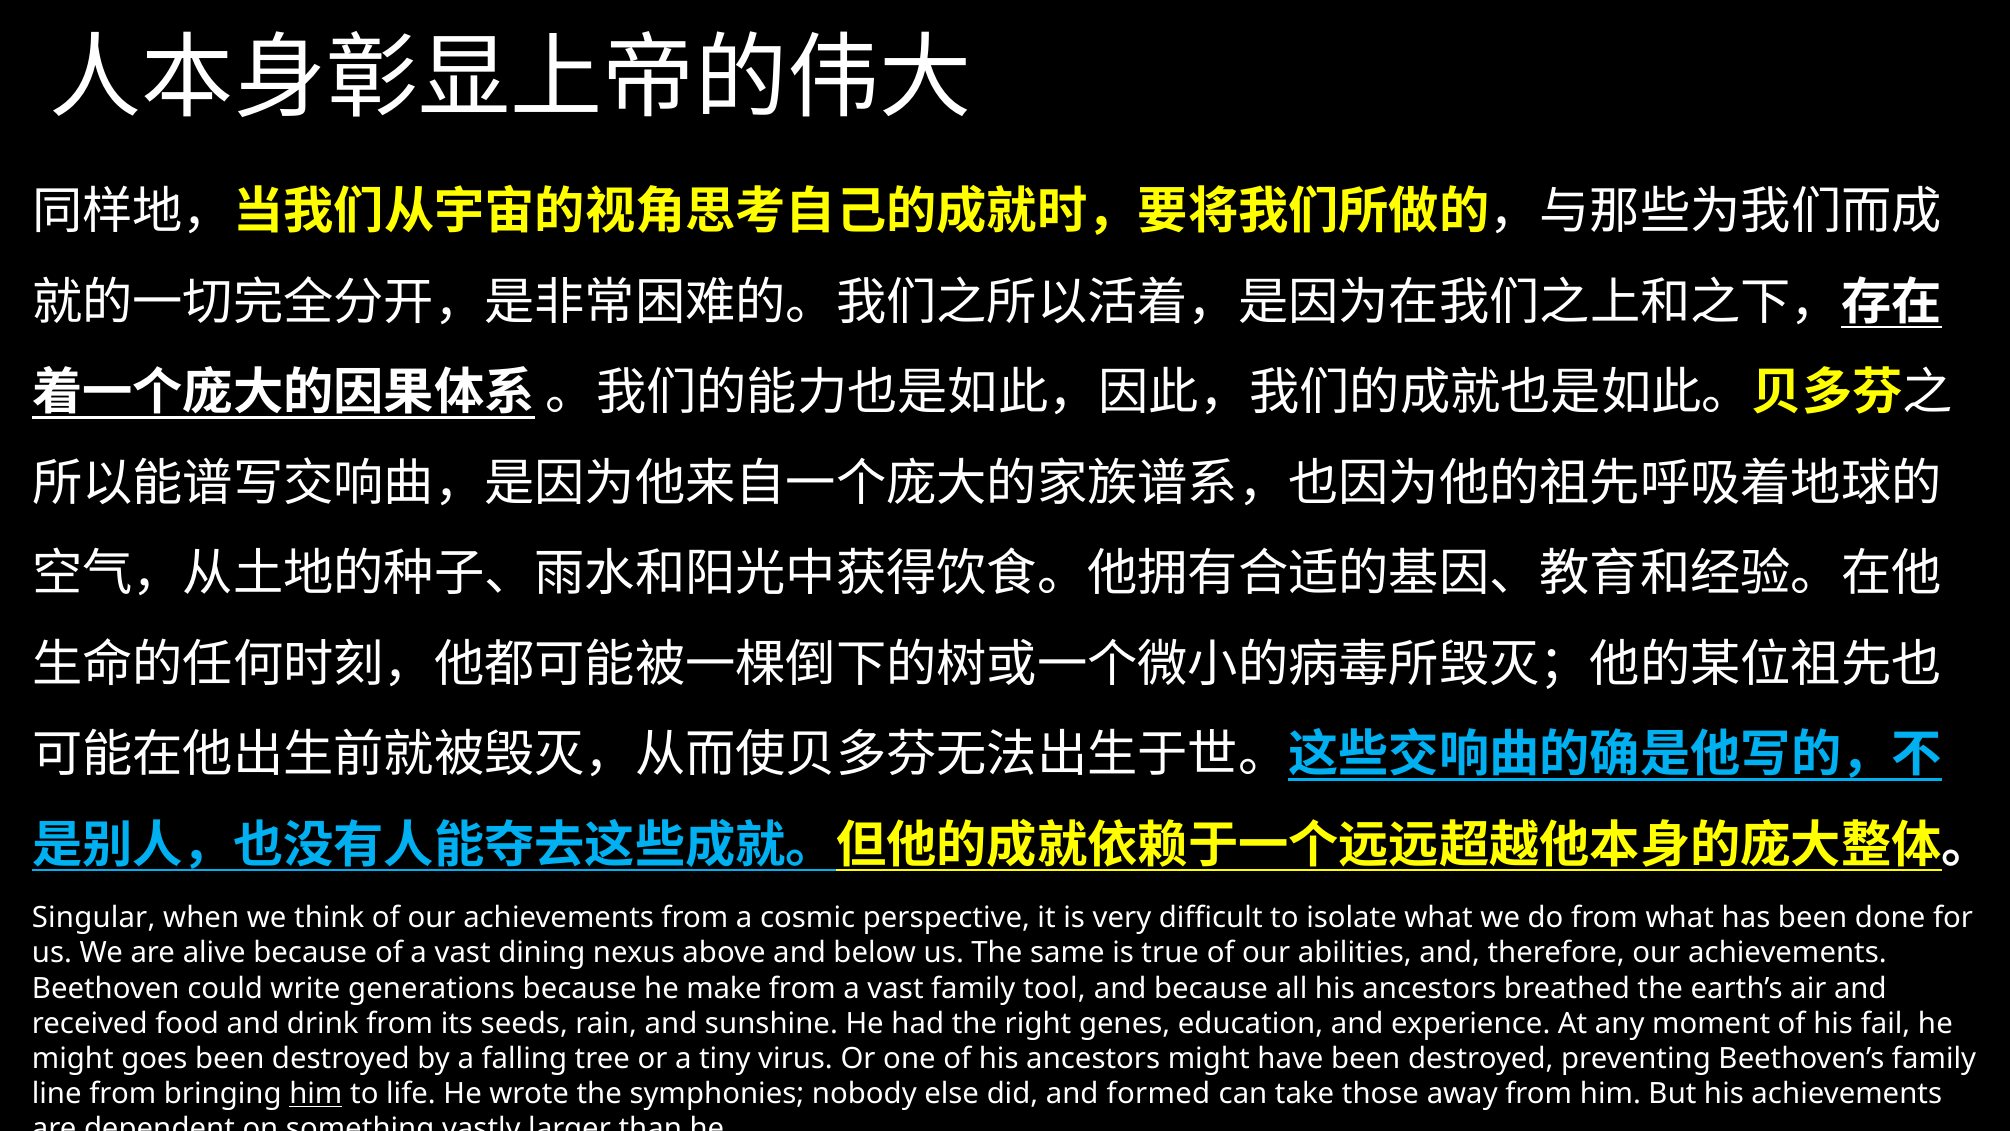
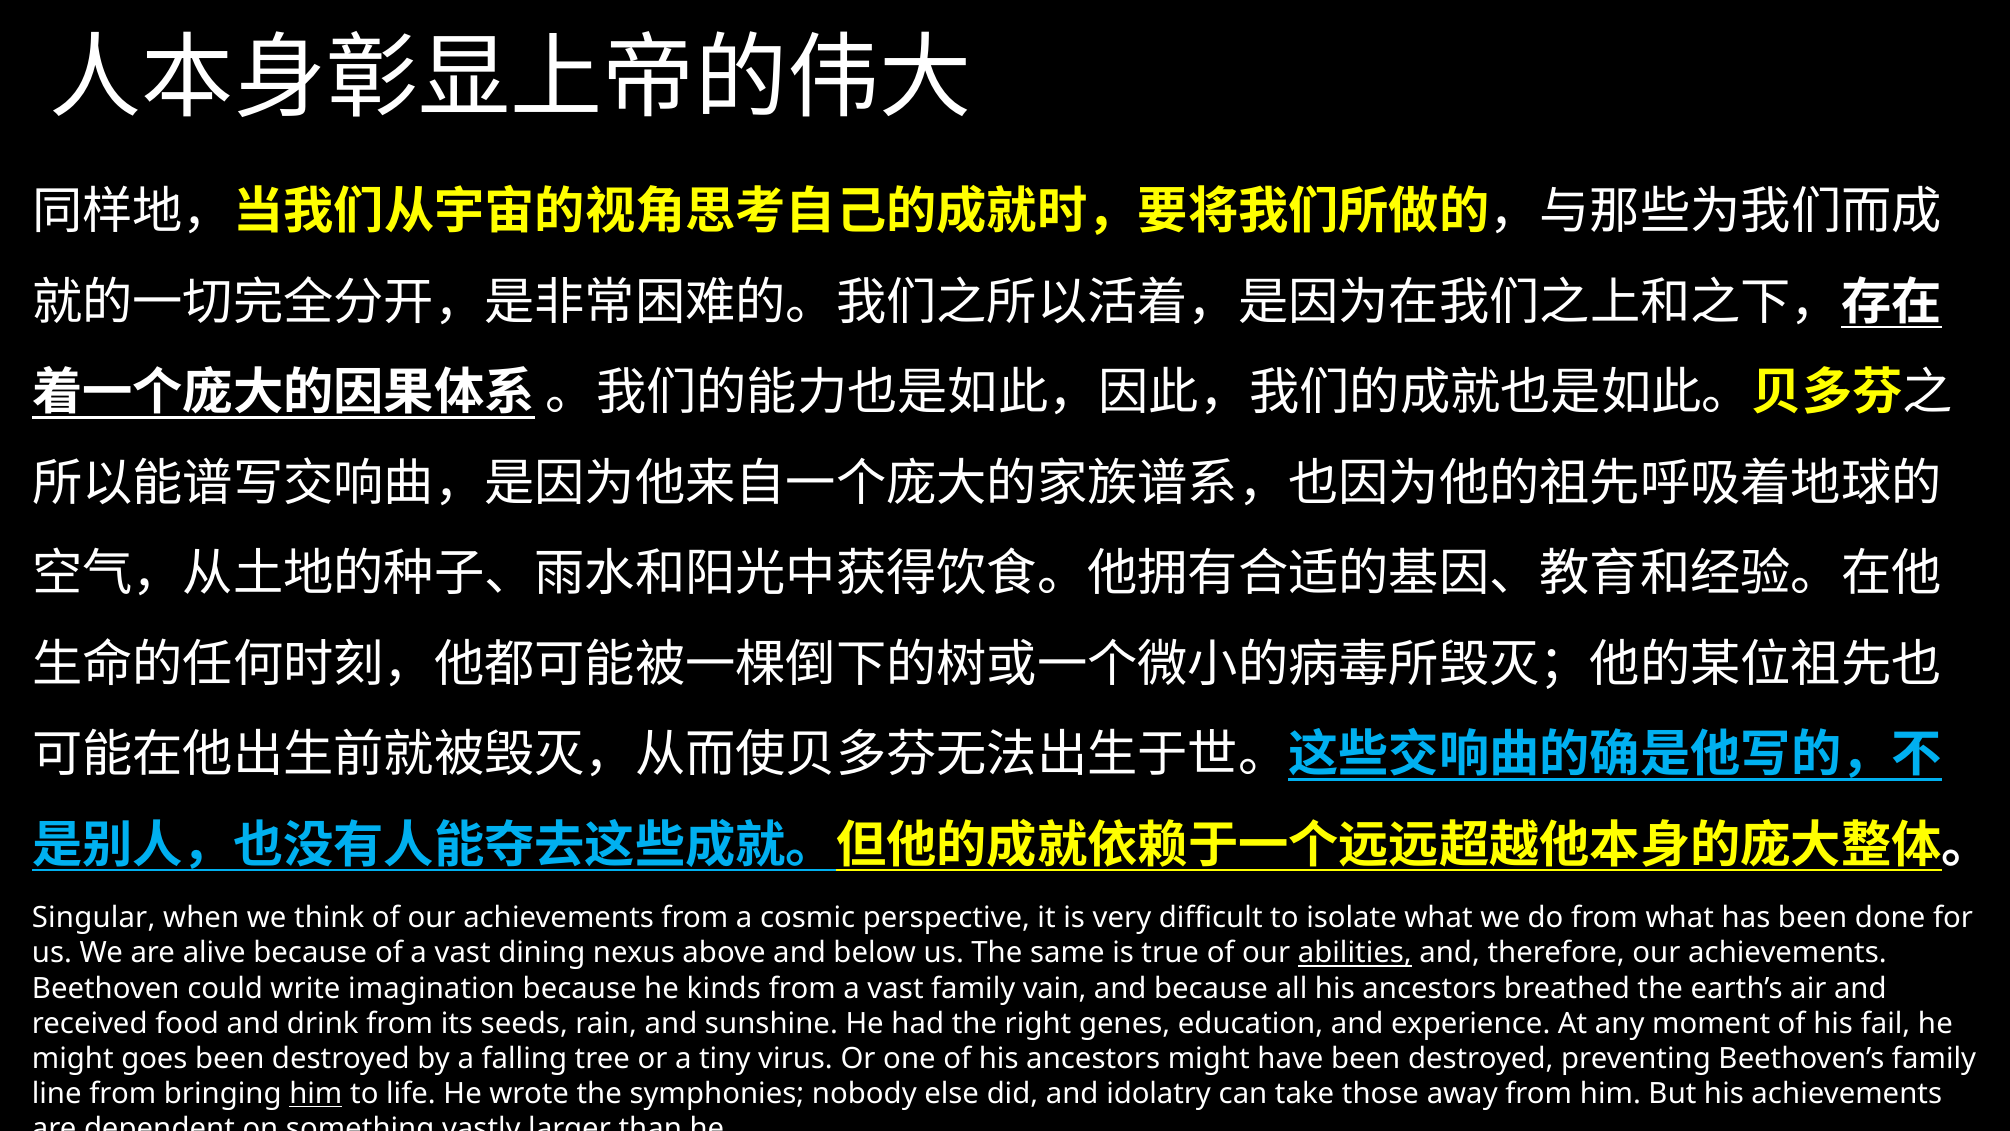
abilities underline: none -> present (1355, 953)
generations: generations -> imagination (432, 988)
make: make -> kinds (724, 988)
tool: tool -> vain (1055, 988)
formed: formed -> idolatry (1159, 1094)
